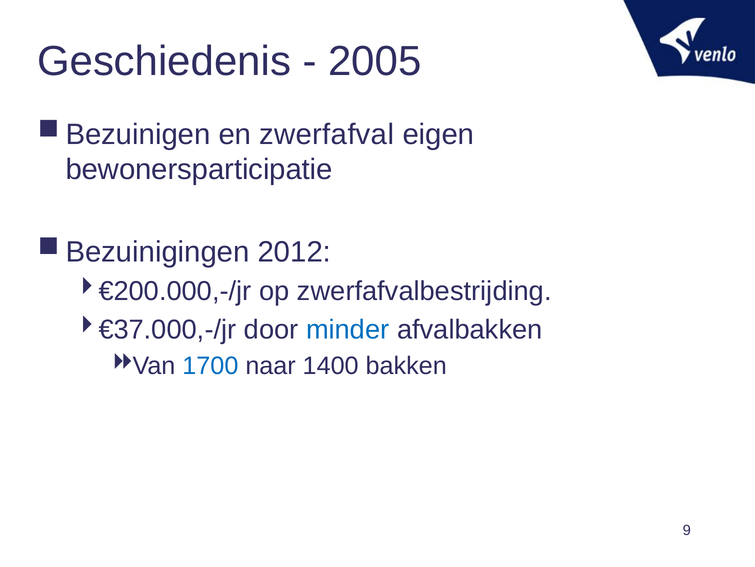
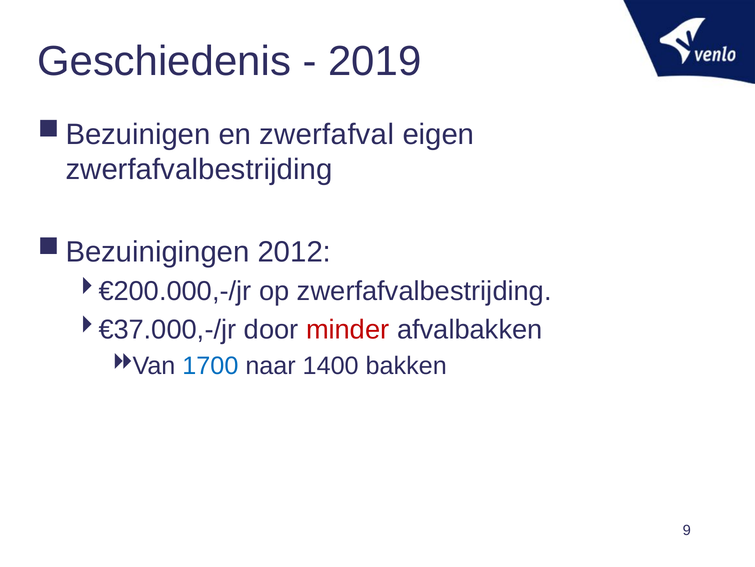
2005: 2005 -> 2019 (375, 62)
bewonersparticipatie: bewonersparticipatie -> zwerfafvalbestrijding (199, 169)
minder colour: blue -> red (348, 329)
